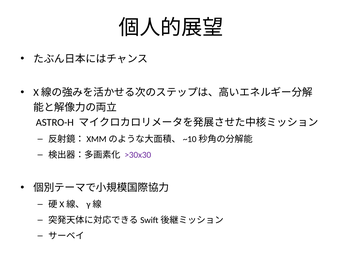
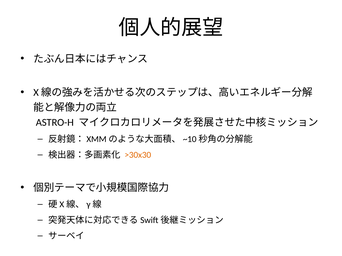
>30x30 colour: purple -> orange (138, 155)
